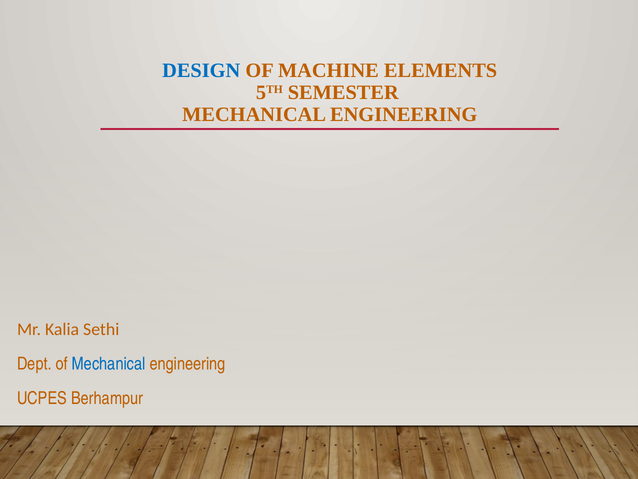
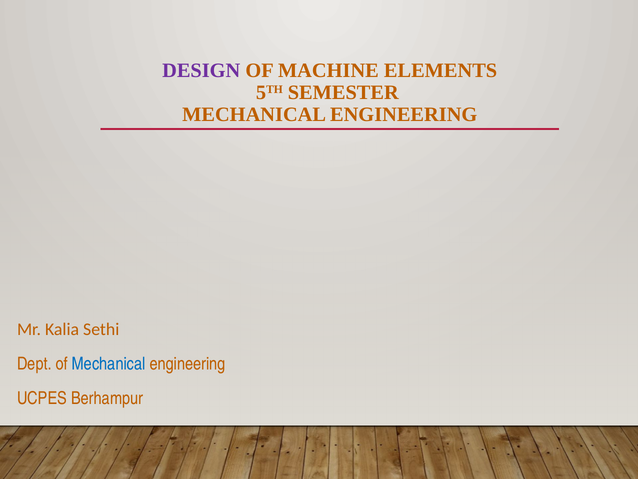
DESIGN colour: blue -> purple (201, 70)
